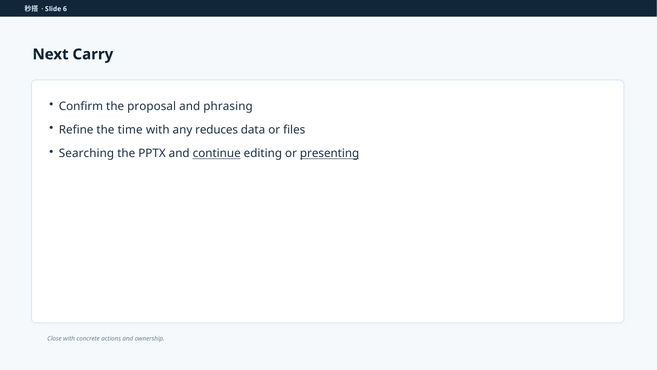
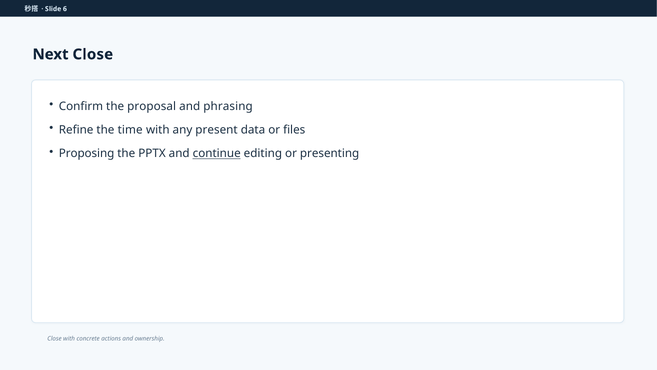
Next Carry: Carry -> Close (93, 54)
reduces: reduces -> present (217, 130)
Searching: Searching -> Proposing (87, 153)
presenting underline: present -> none (330, 153)
